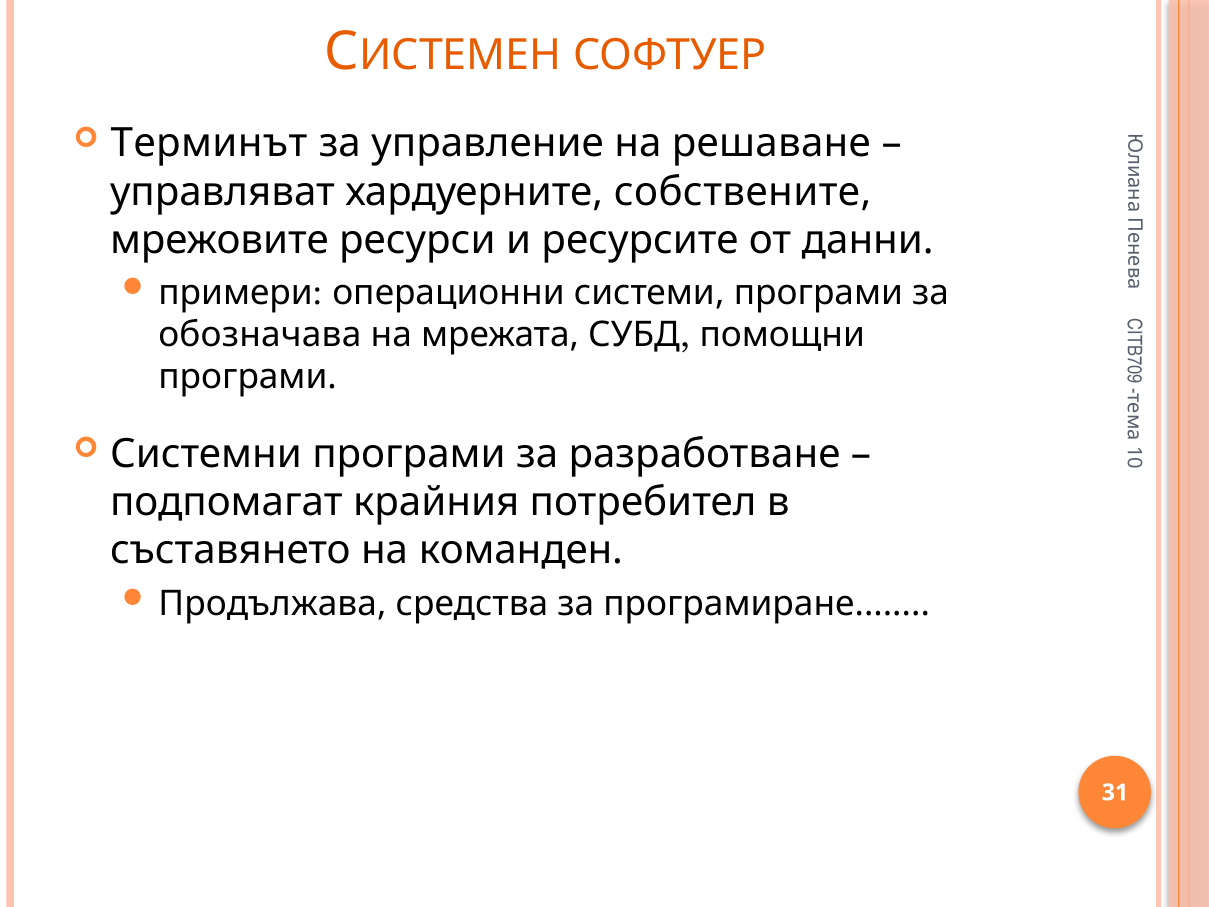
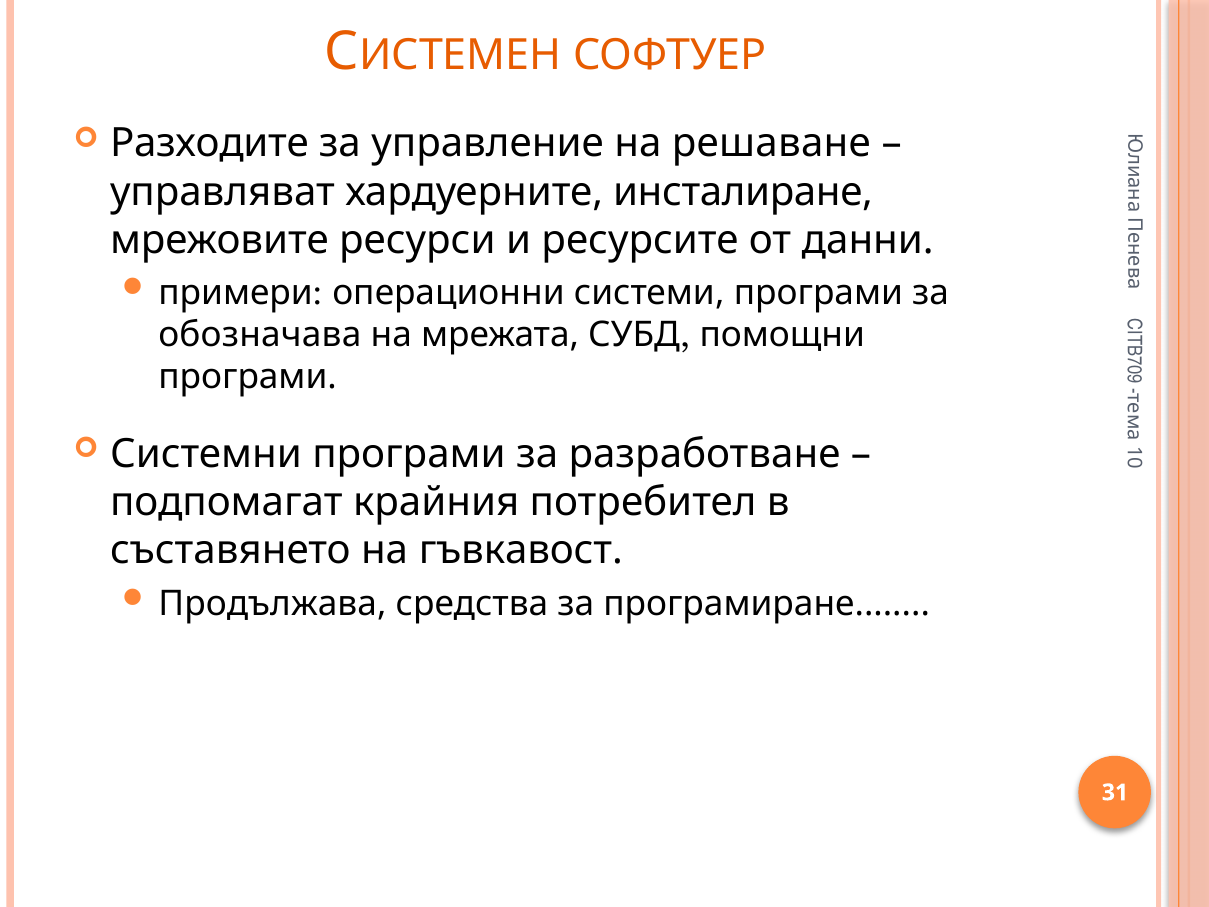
Терминът: Терминът -> Разходите (209, 144)
собствените: собствените -> инсталиране (743, 192)
команден: команден -> гъвкавост (521, 550)
